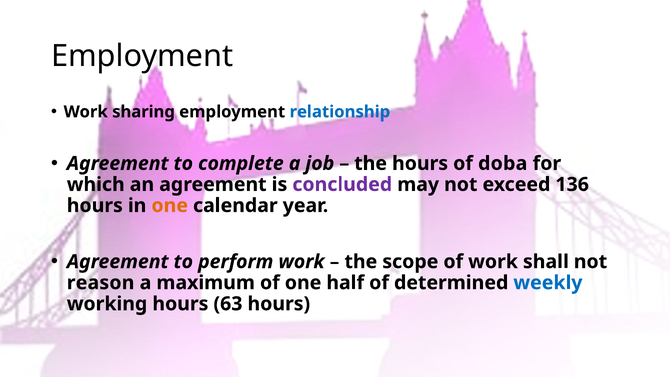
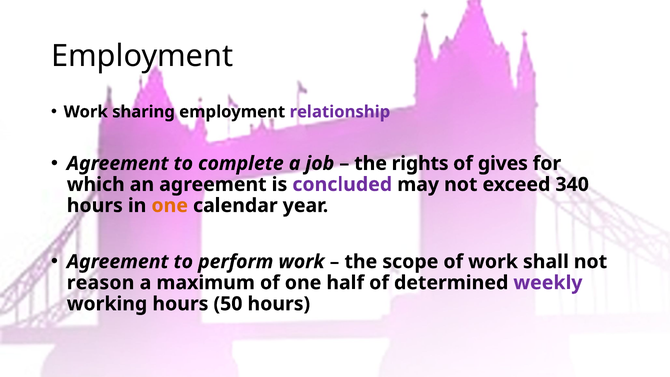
relationship colour: blue -> purple (340, 112)
the hours: hours -> rights (420, 163)
doba: doba -> gives (503, 163)
136: 136 -> 340 (572, 184)
weekly colour: blue -> purple (548, 283)
63: 63 -> 50 (228, 304)
